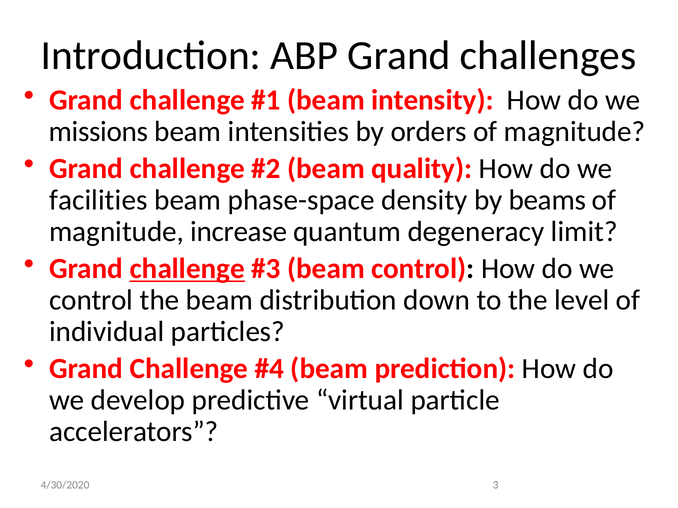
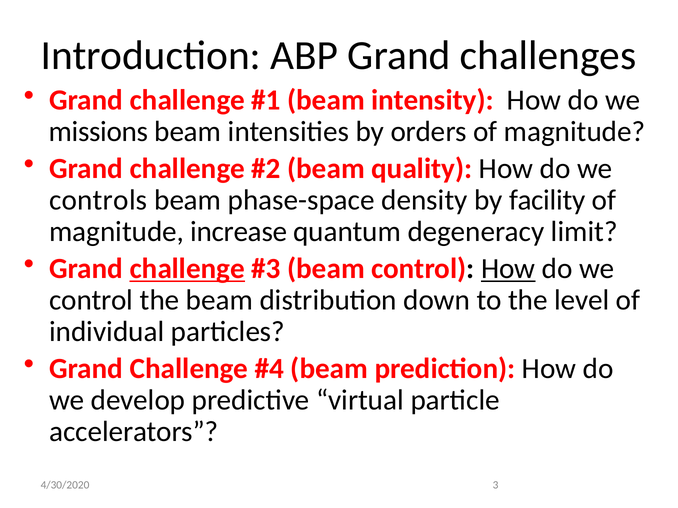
facilities: facilities -> controls (98, 200)
beams: beams -> facility (547, 200)
How underline: none -> present (508, 269)
